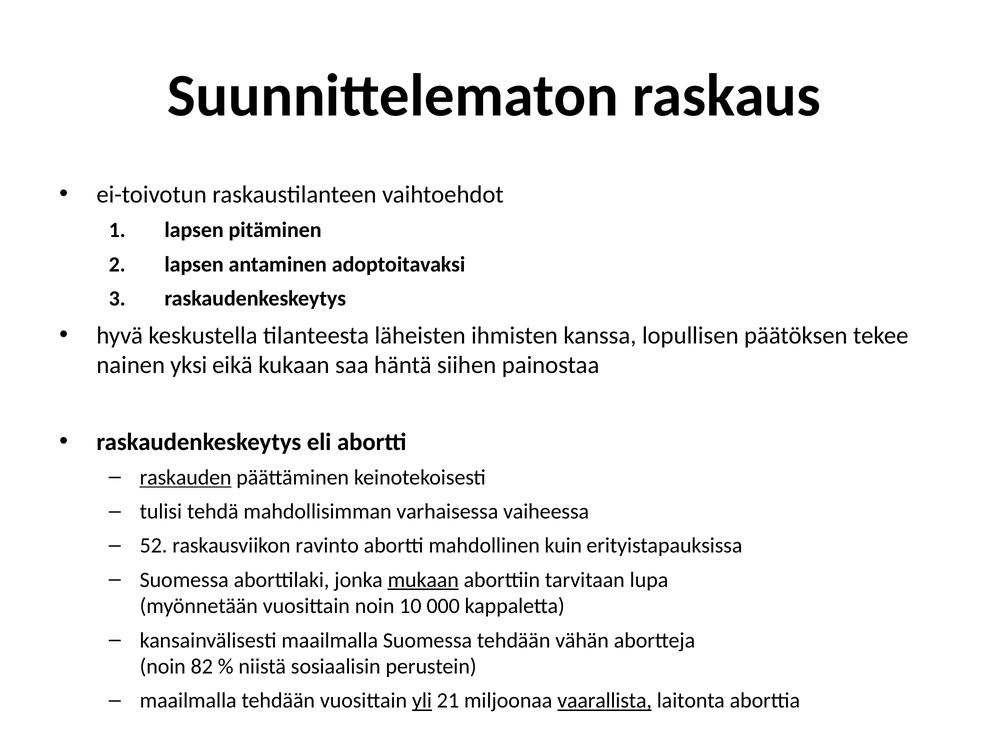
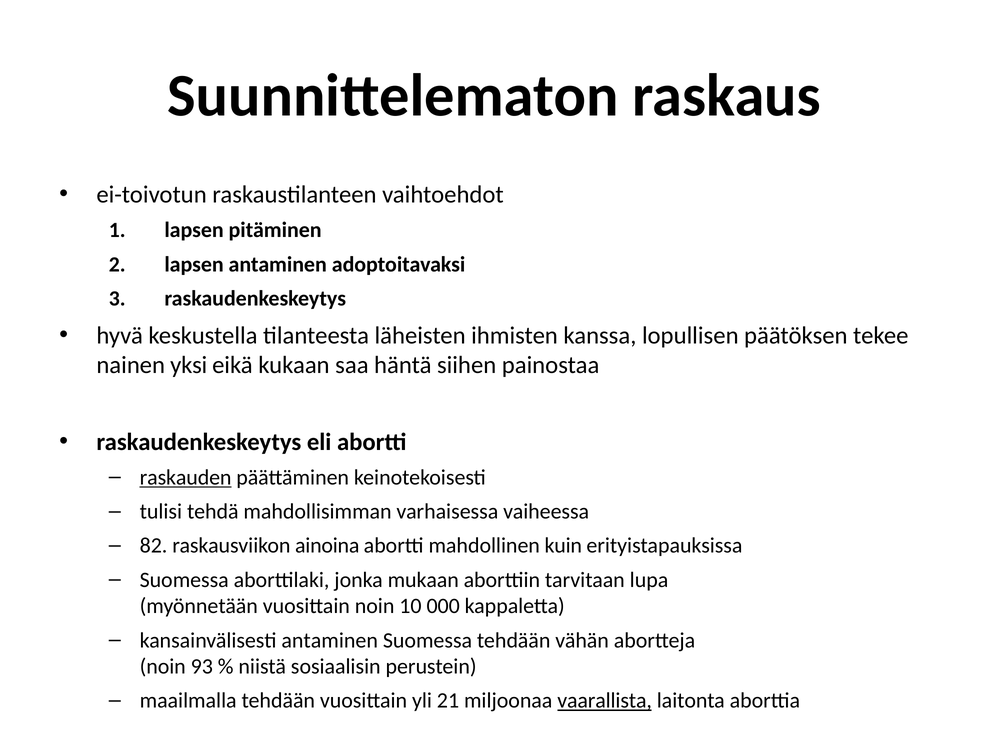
52: 52 -> 82 (154, 546)
ravinto: ravinto -> ainoina (327, 546)
mukaan underline: present -> none (423, 580)
kansainvälisesti maailmalla: maailmalla -> antaminen (330, 640)
82: 82 -> 93 (202, 666)
yli underline: present -> none (422, 700)
